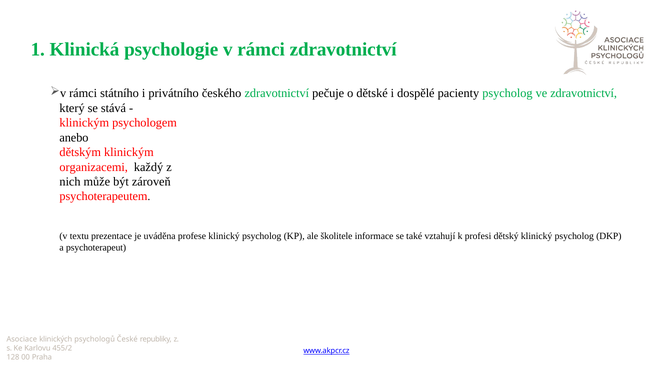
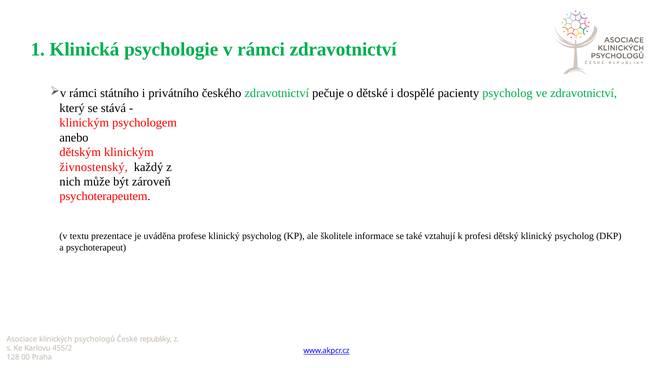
organizacemi: organizacemi -> živnostenský (94, 167)
